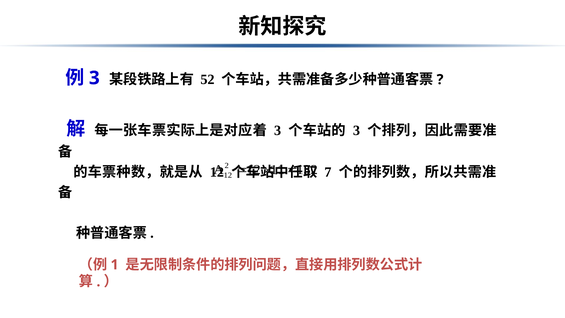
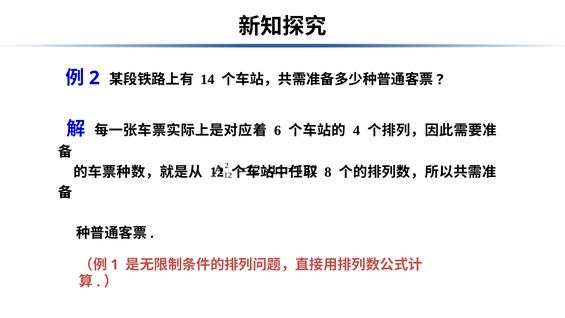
3: 3 -> 2 (94, 78)
52: 52 -> 14 (207, 80)
3: 3 -> 6 (278, 131)
3: 3 -> 4 (356, 131)
7: 7 -> 8 (328, 172)
